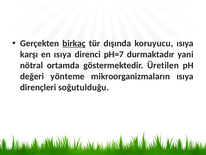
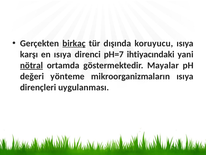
durmaktadır: durmaktadır -> ihtiyacındaki (151, 54)
nötral underline: none -> present (32, 65)
Üretilen: Üretilen -> Mayalar (163, 65)
soğutulduğu: soğutulduğu -> uygulanması (84, 87)
